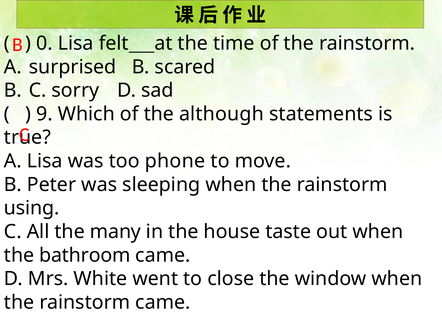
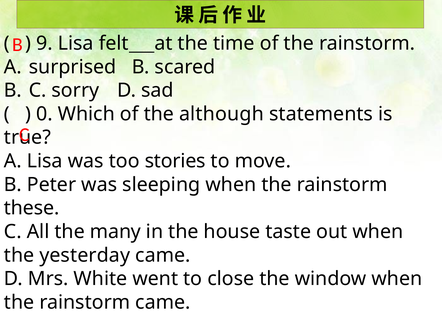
0: 0 -> 9 (44, 43)
9: 9 -> 0 (44, 114)
phone: phone -> stories (175, 161)
using: using -> these (32, 208)
bathroom: bathroom -> yesterday (85, 256)
